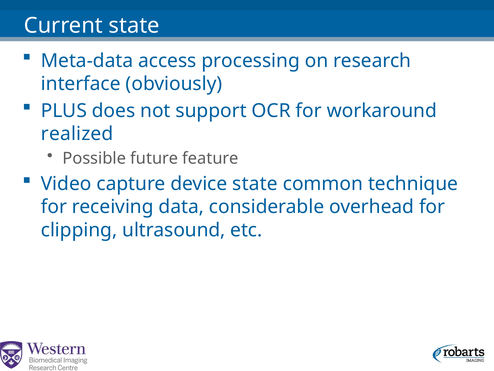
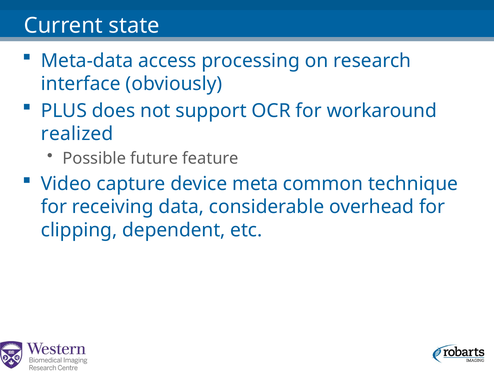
device state: state -> meta (255, 184)
ultrasound: ultrasound -> dependent (174, 230)
